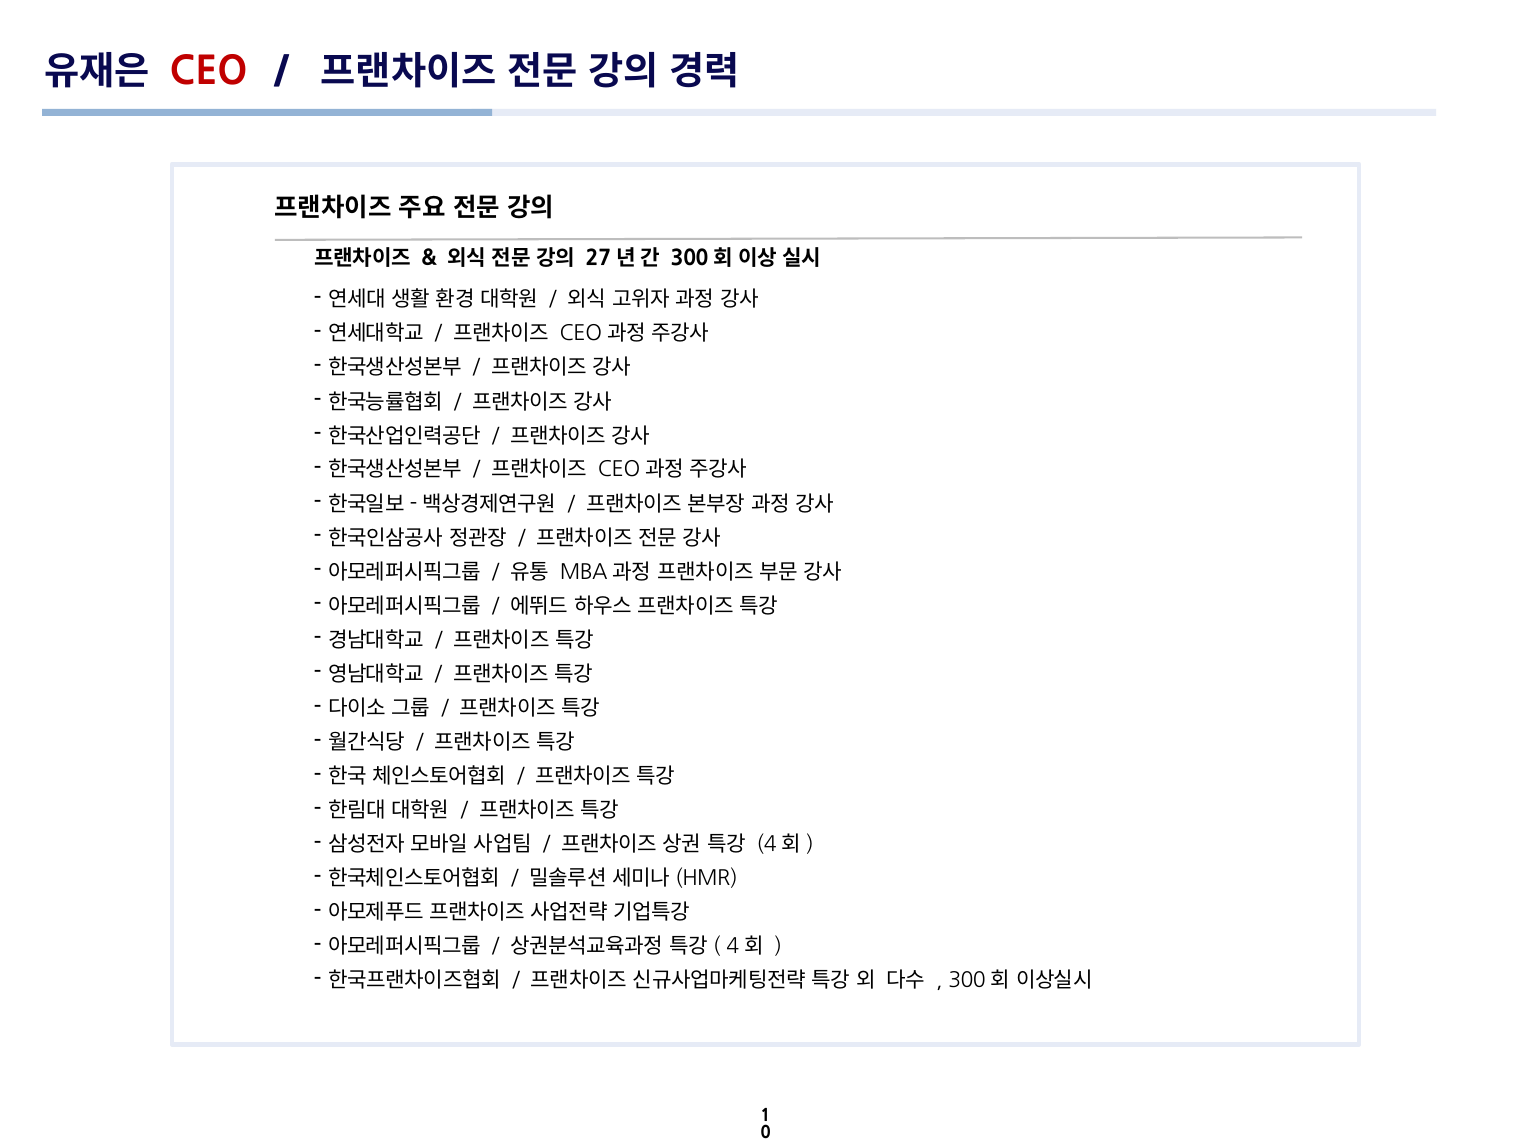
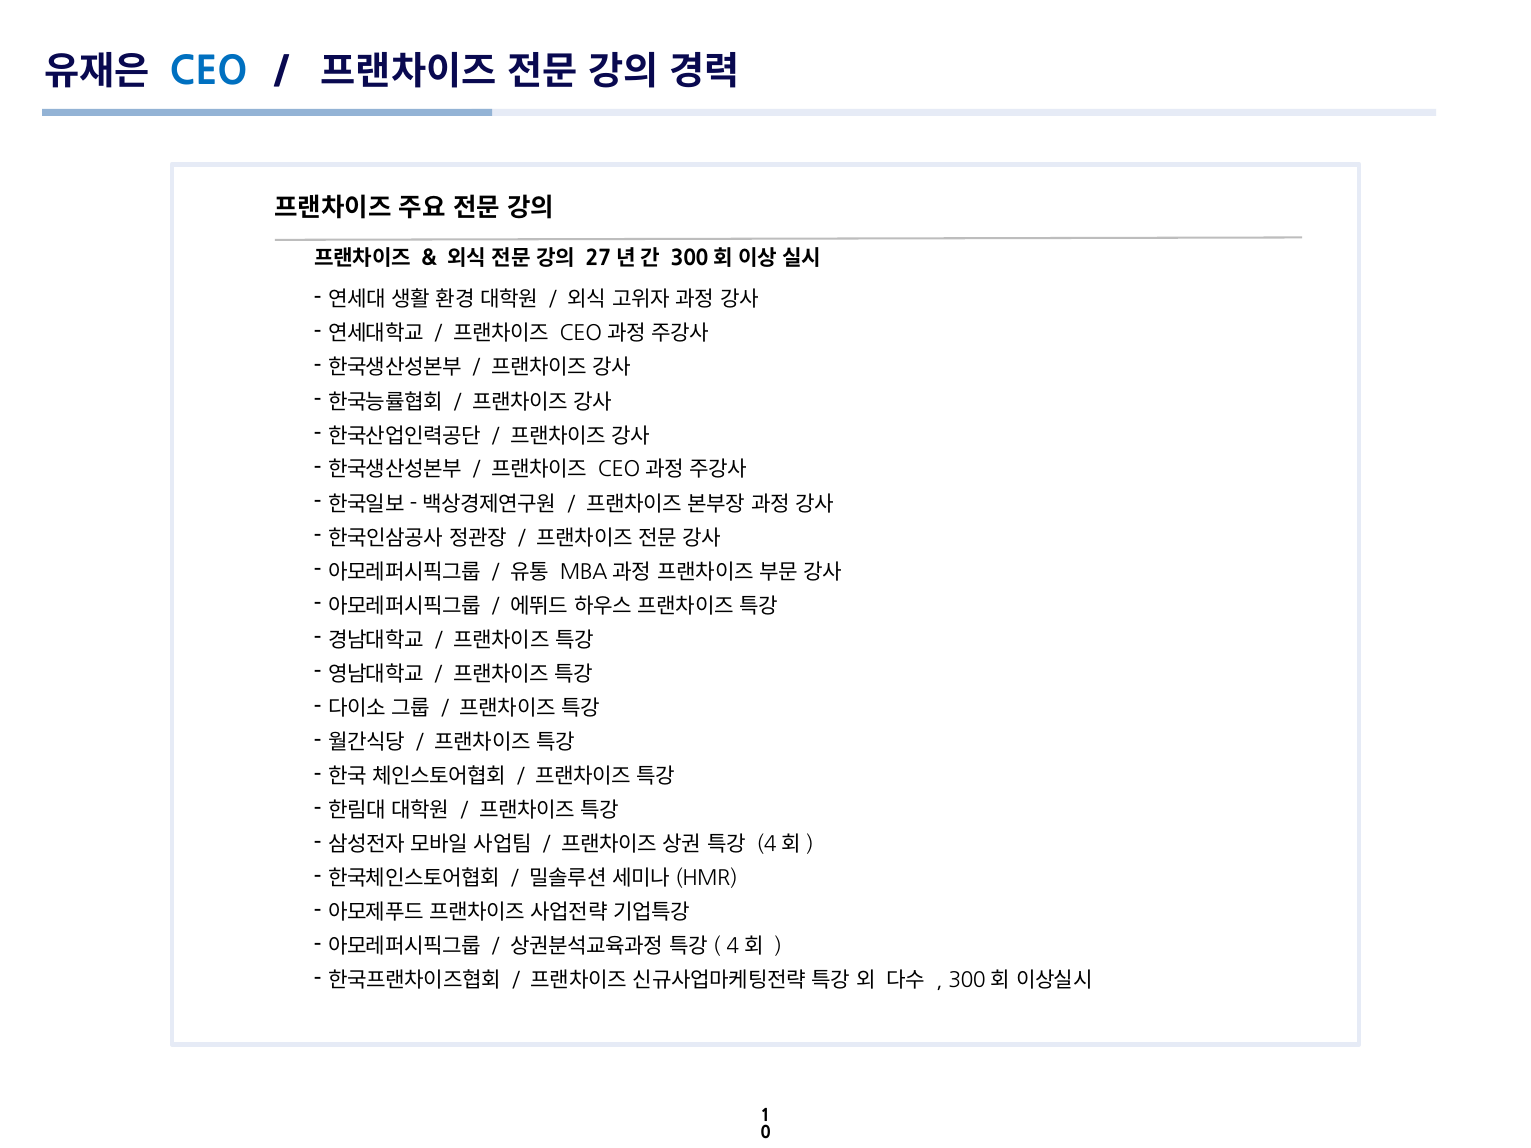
CEO colour: red -> blue (209, 71)
